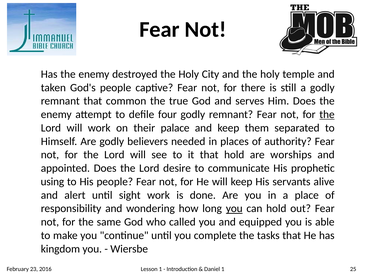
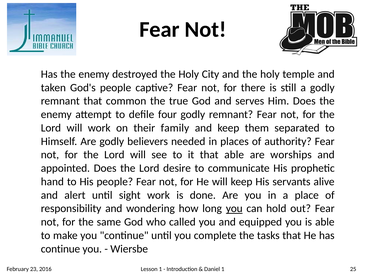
the underline: present -> none (327, 114)
palace: palace -> family (175, 128)
that hold: hold -> able (234, 154)
using: using -> hand (52, 181)
kingdom: kingdom -> continue (60, 248)
